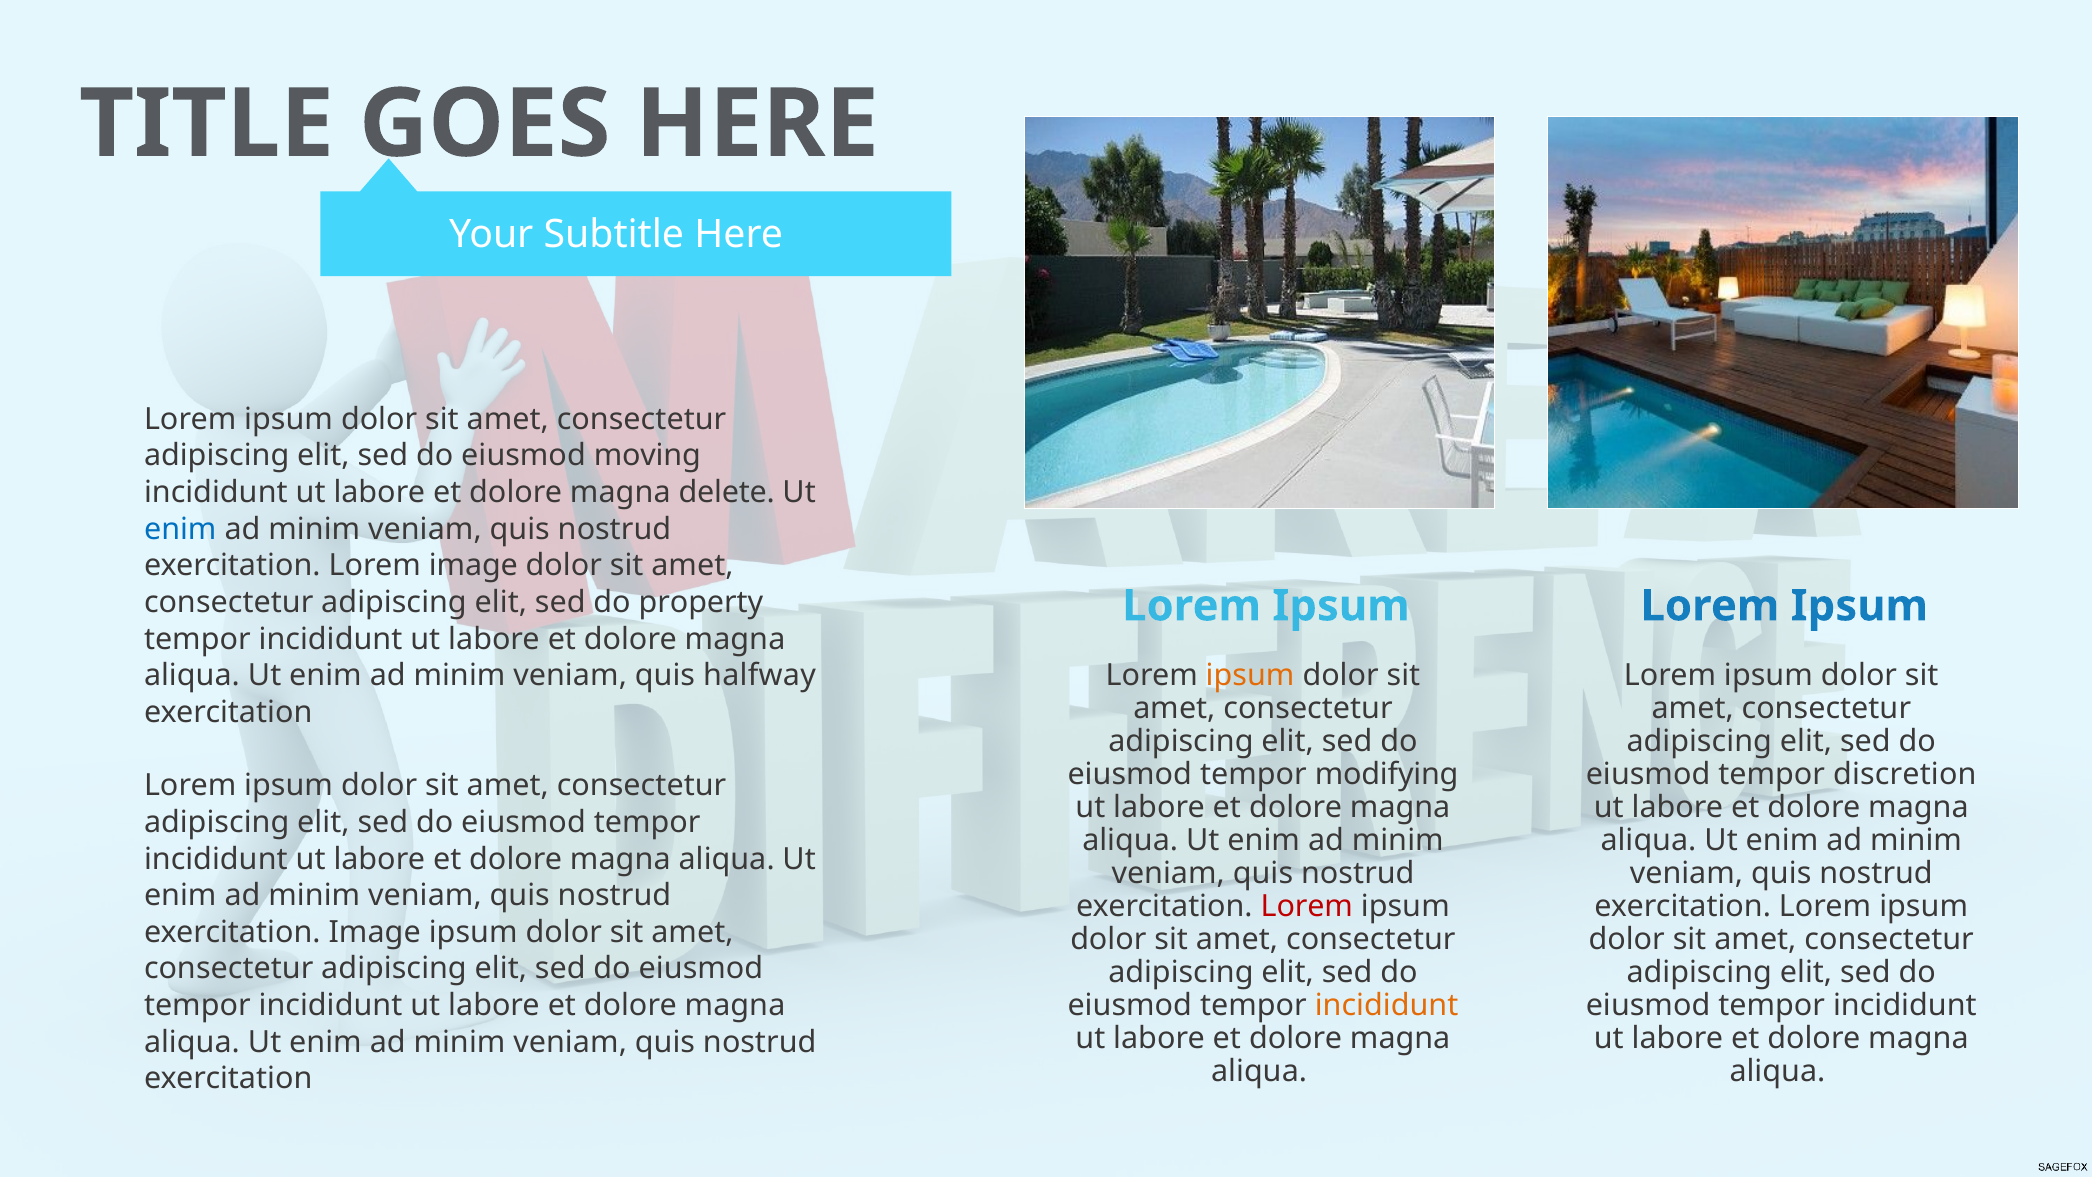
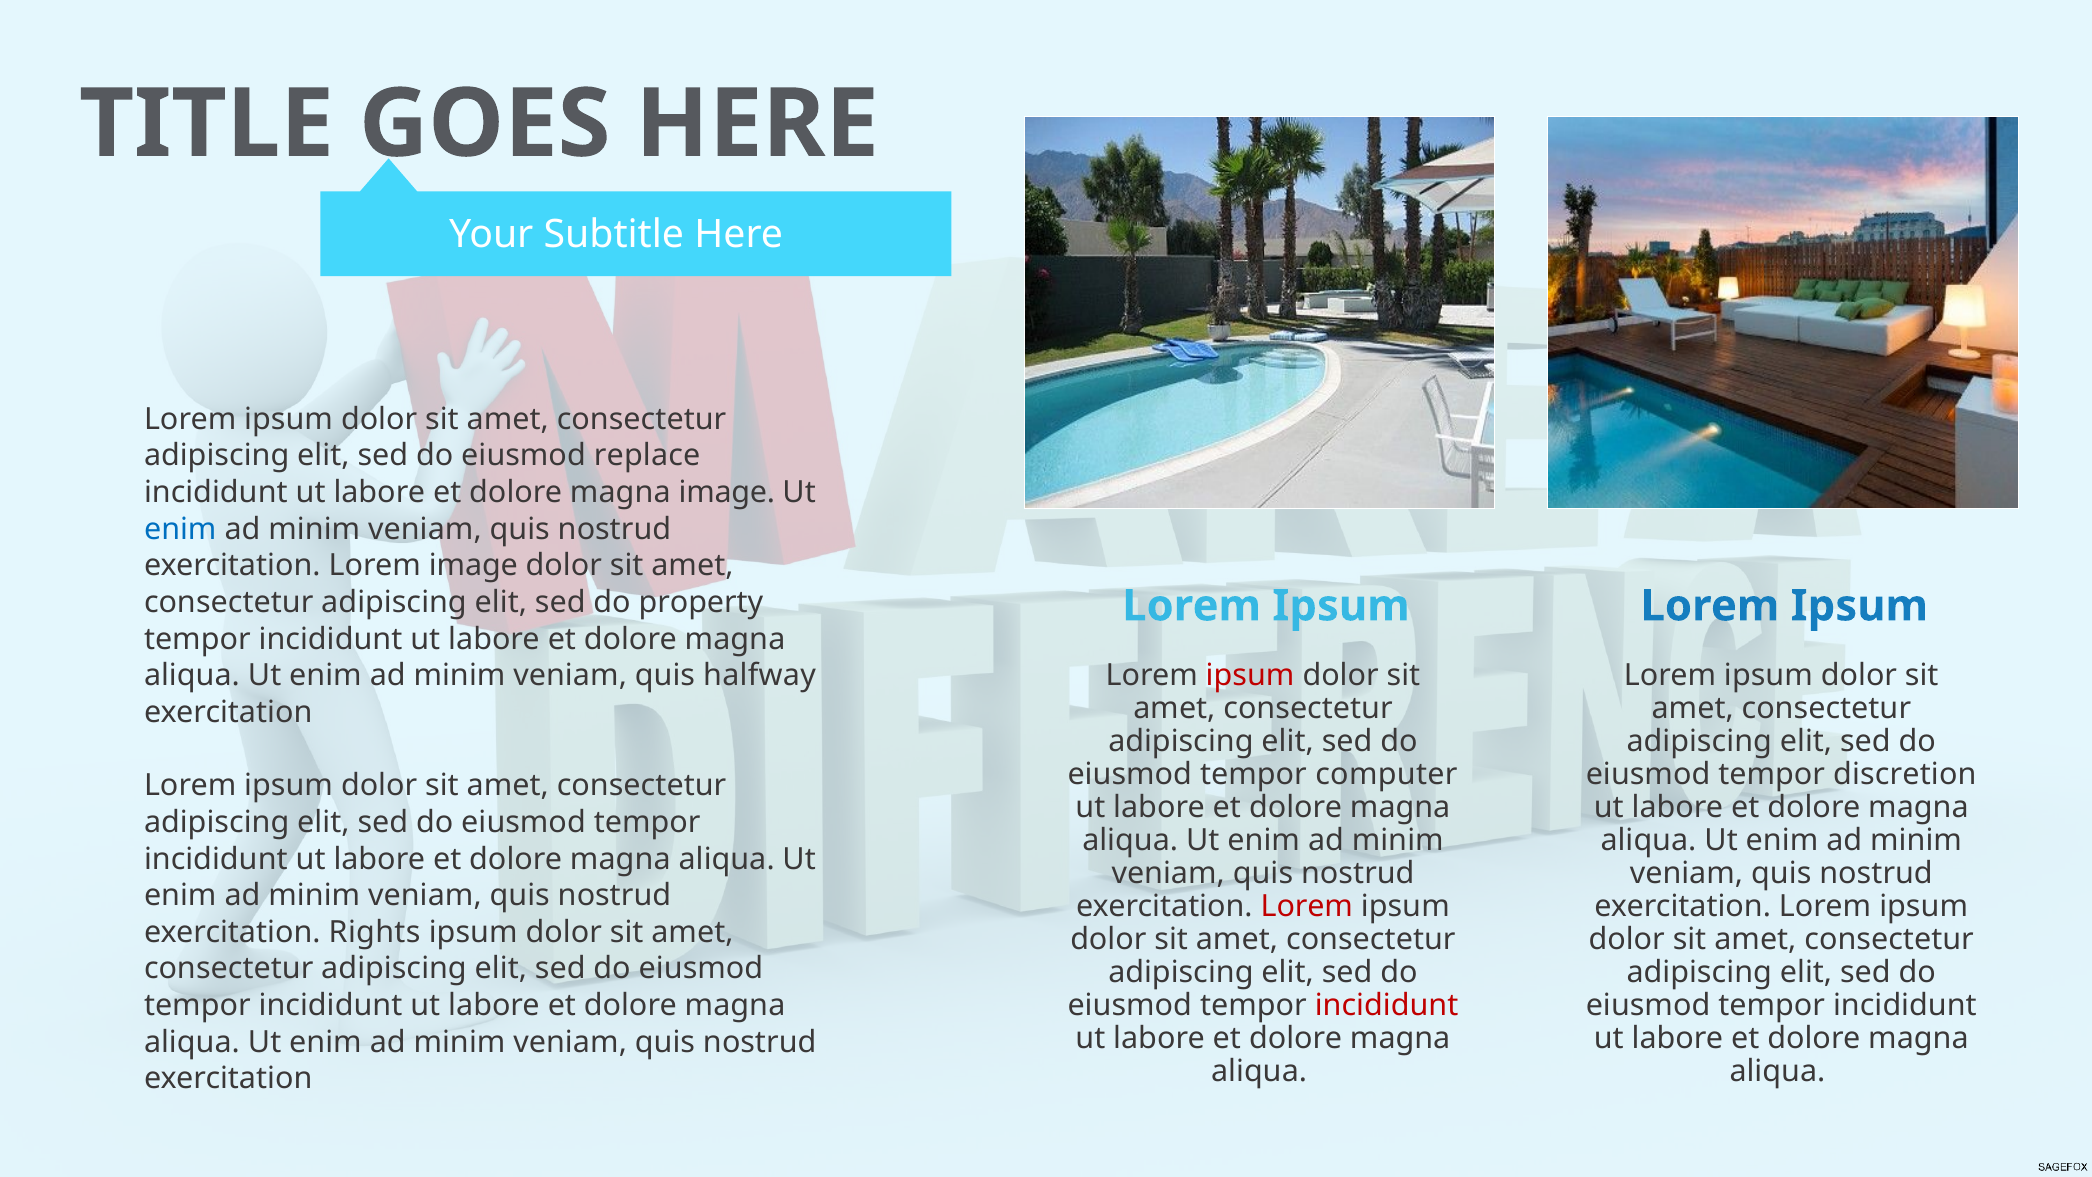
moving: moving -> replace (647, 456)
magna delete: delete -> image (727, 492)
ipsum colour: orange -> red (1250, 676)
modifying: modifying -> computer (1386, 775)
exercitation Image: Image -> Rights (375, 932)
incididunt colour: orange -> red (1387, 1006)
